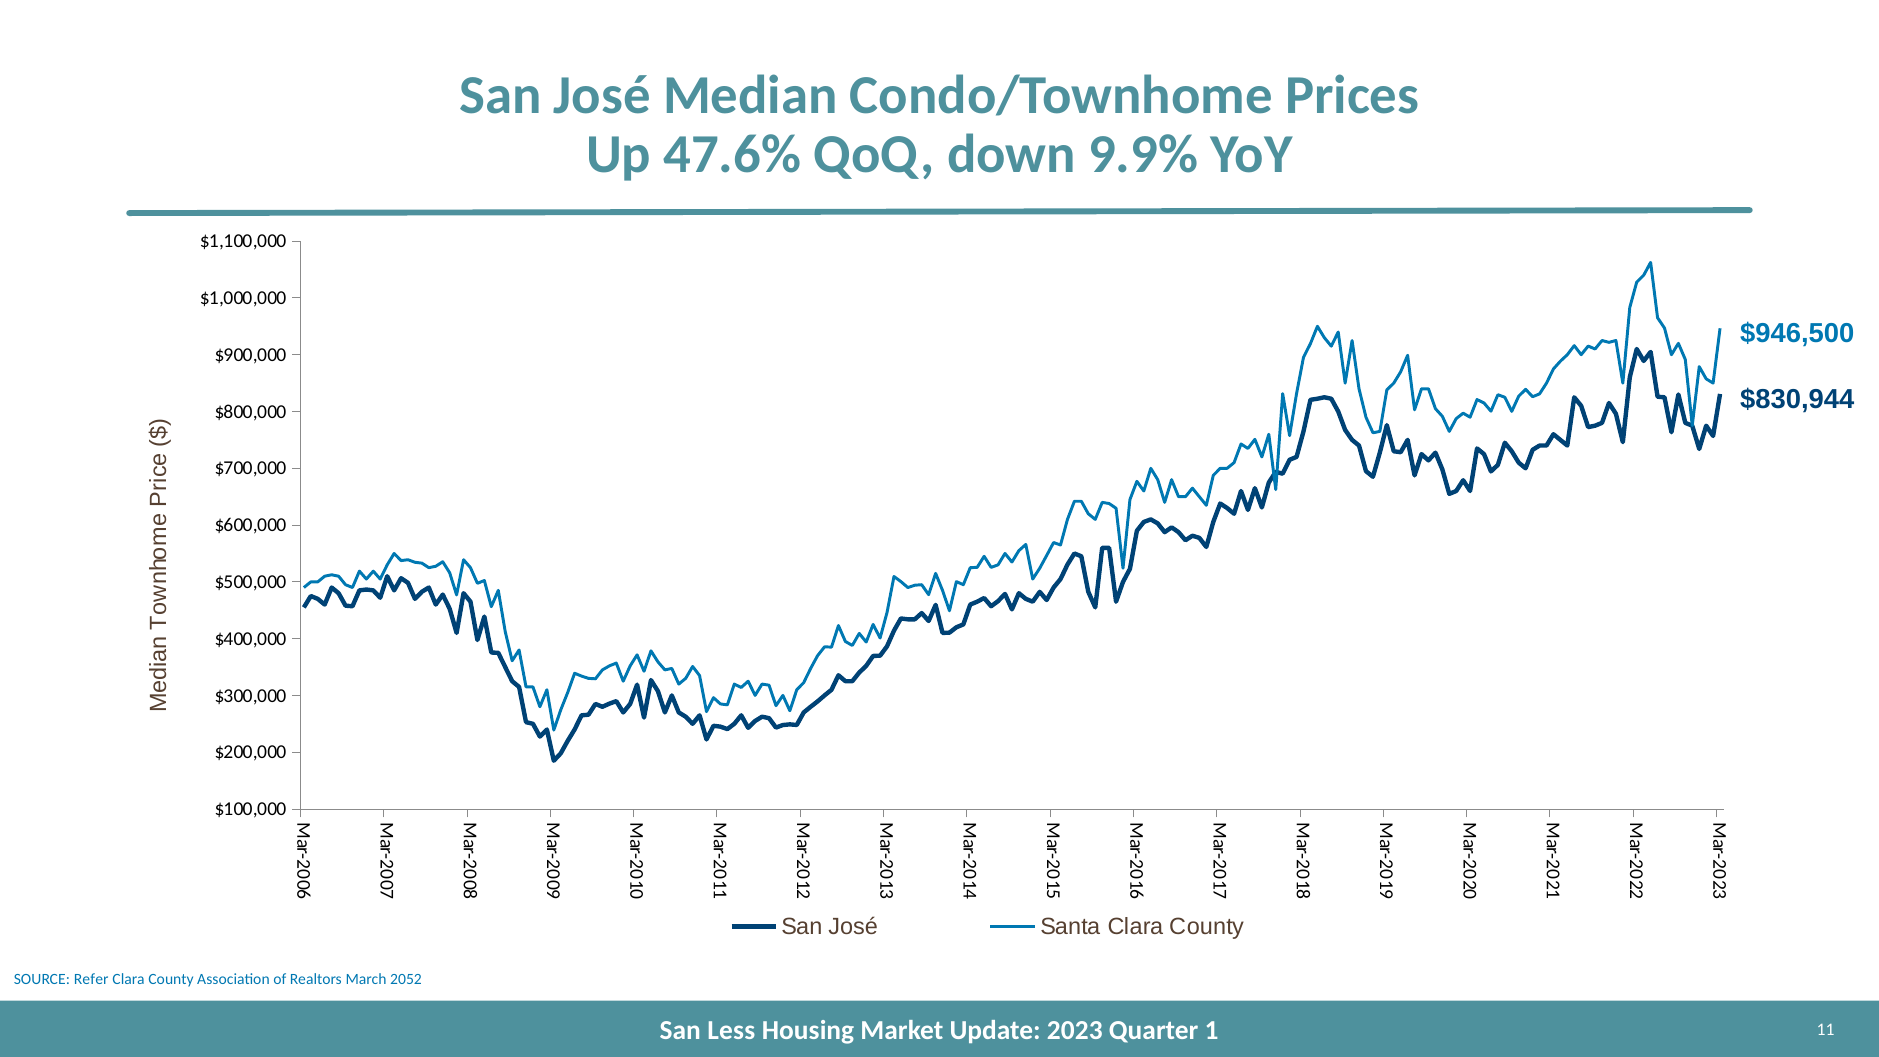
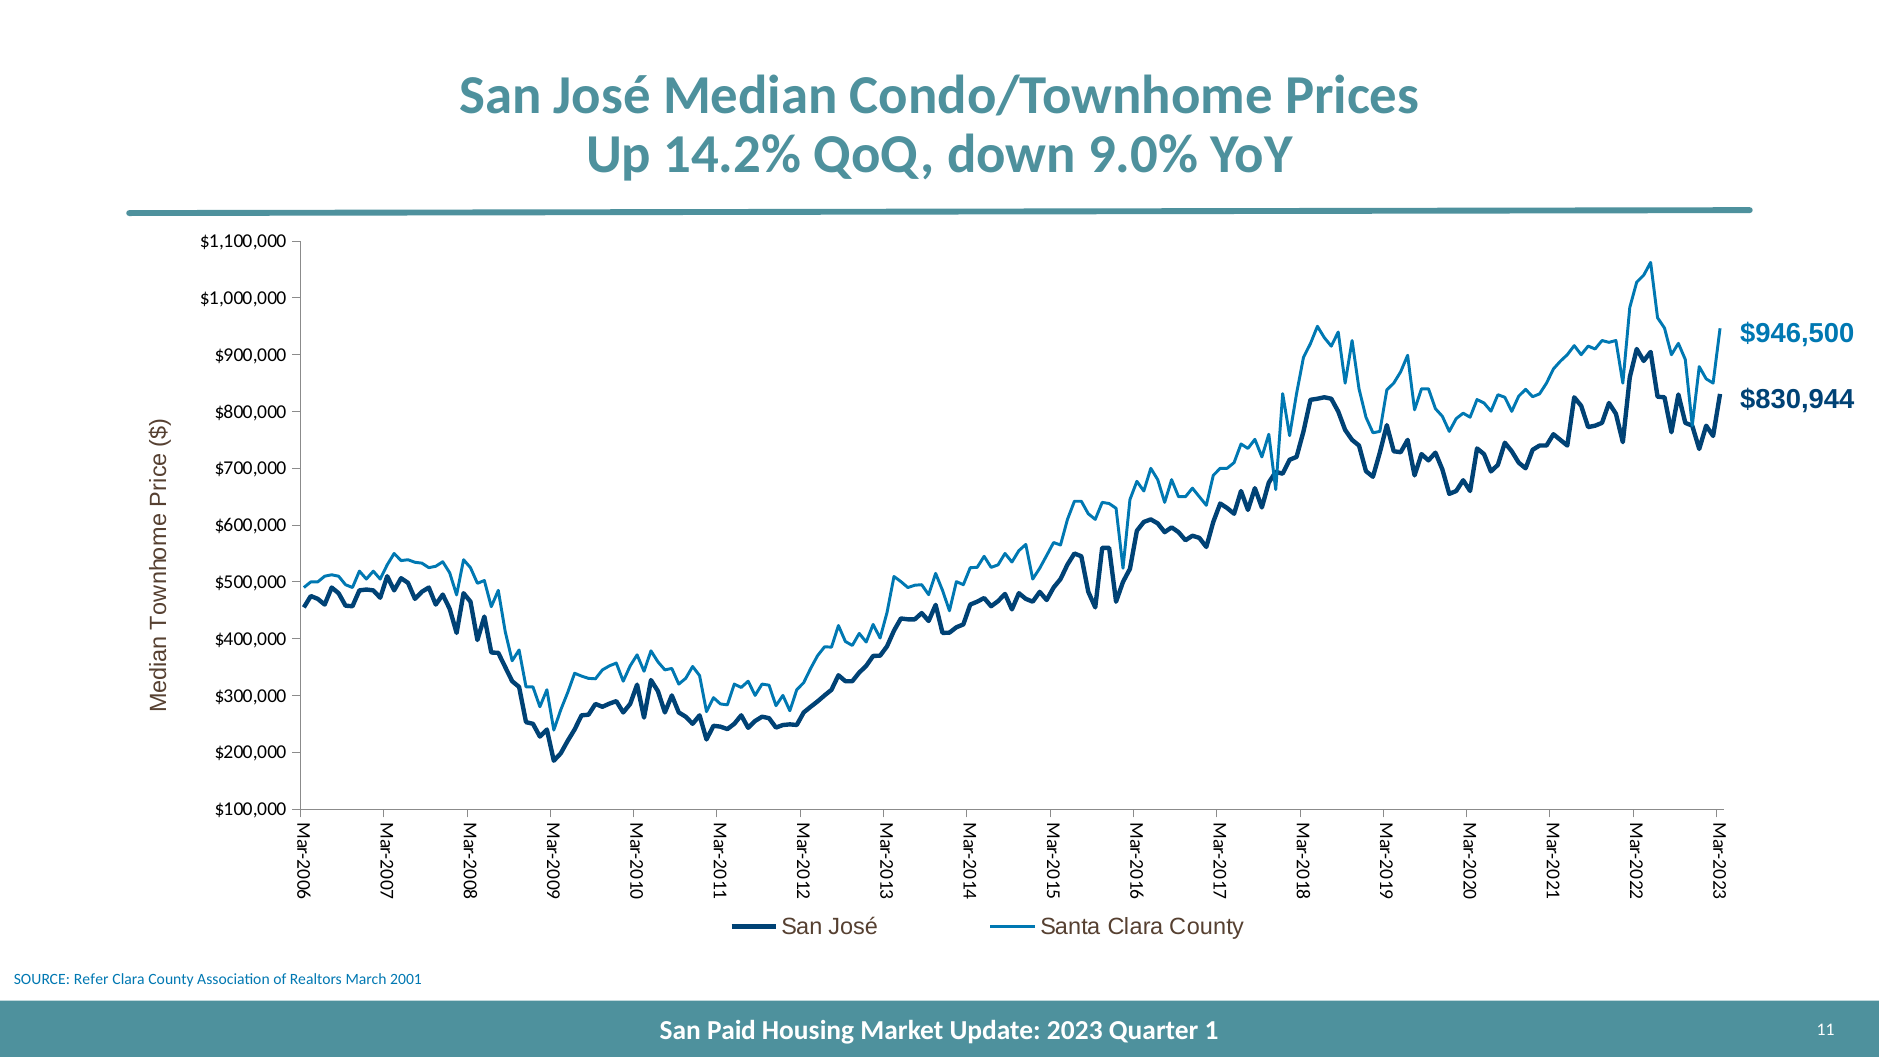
47.6%: 47.6% -> 14.2% (732, 155)
9.9%: 9.9% -> 9.0% (1143, 155)
2052: 2052 -> 2001 (406, 980)
Less: Less -> Paid (732, 1031)
